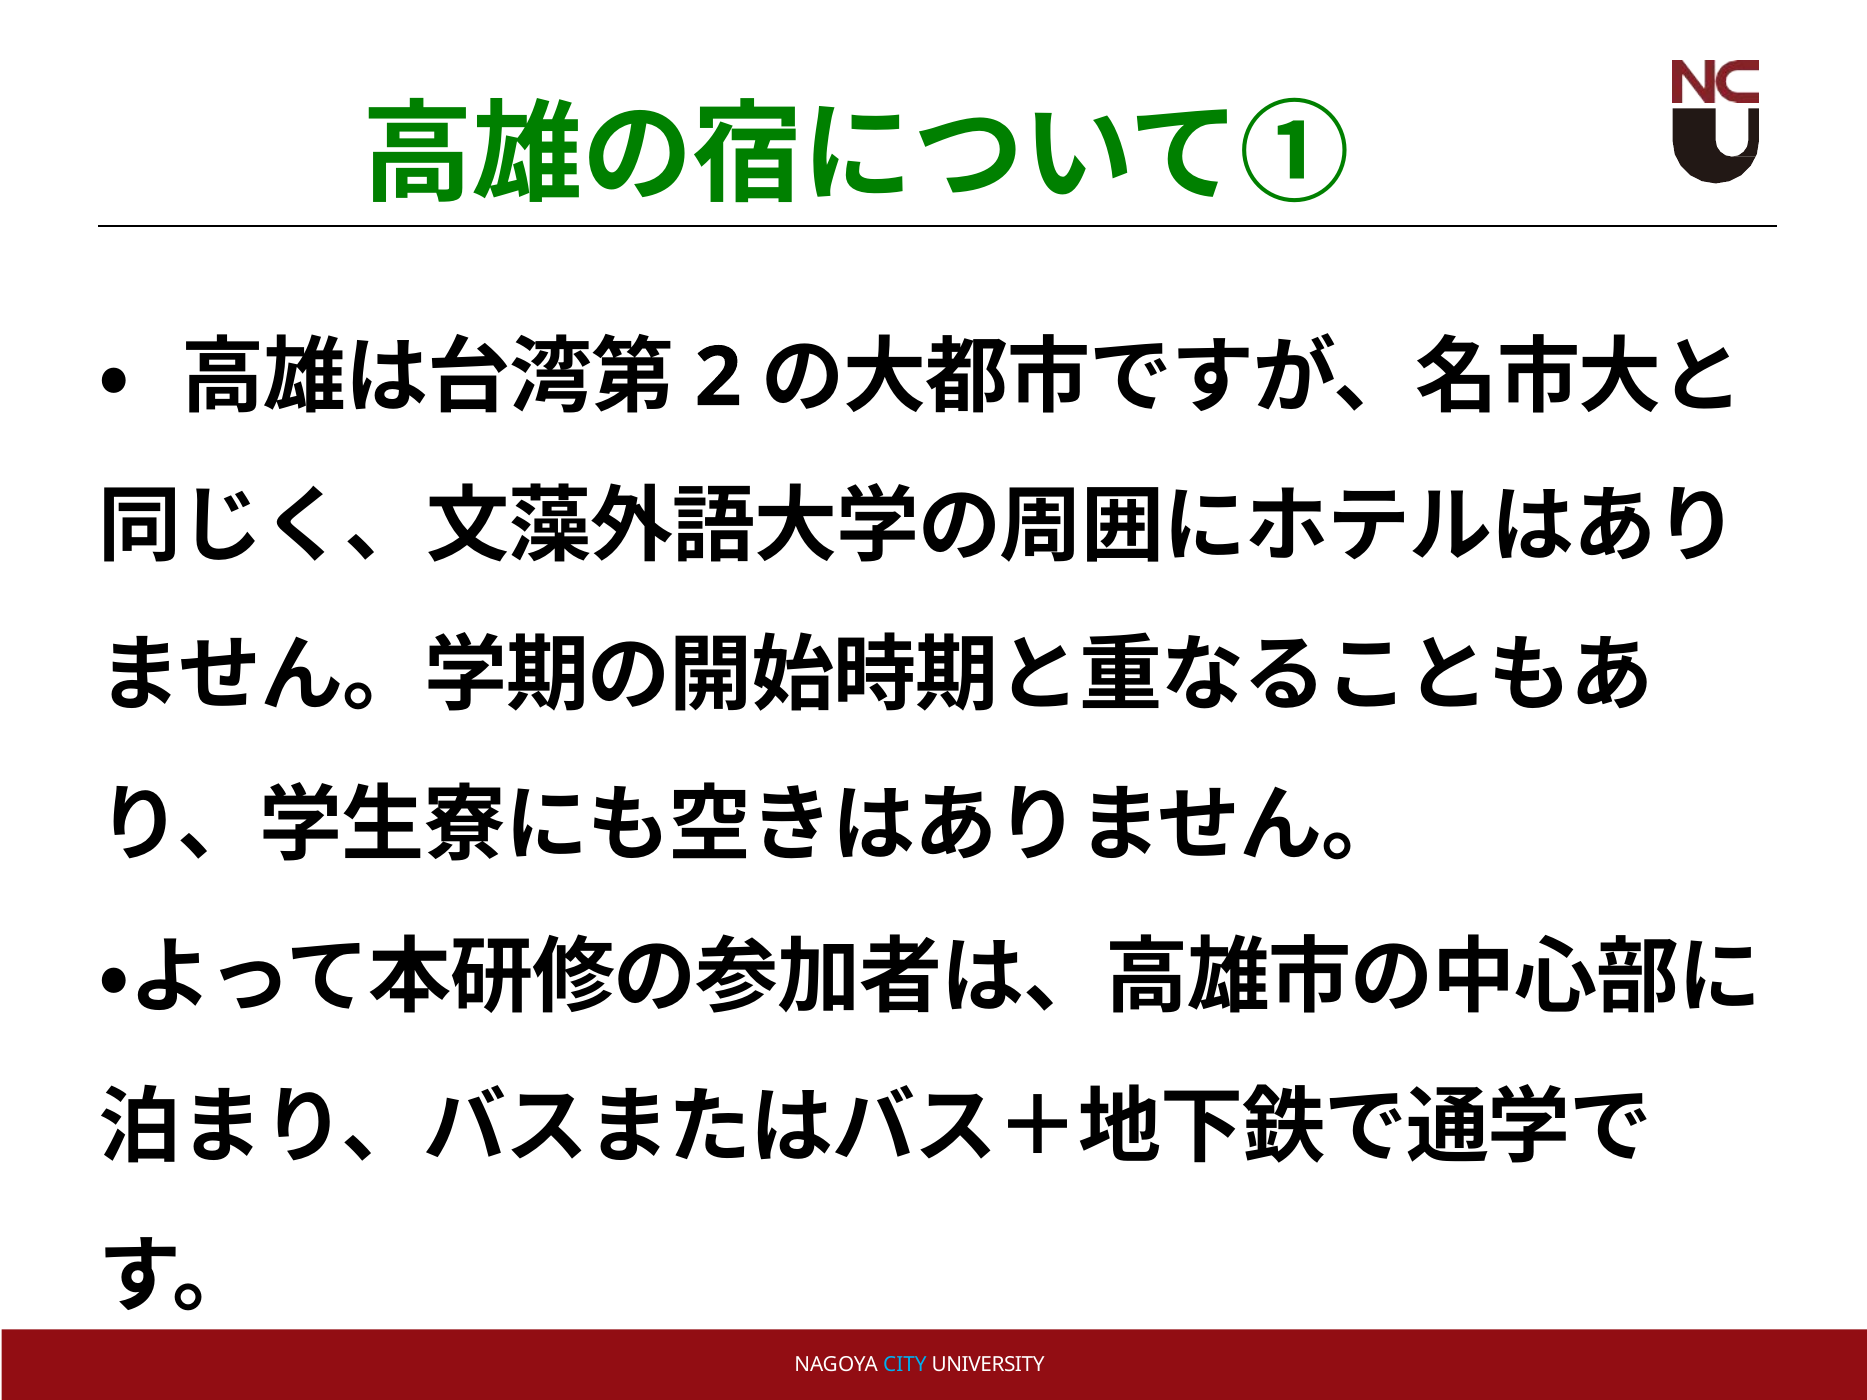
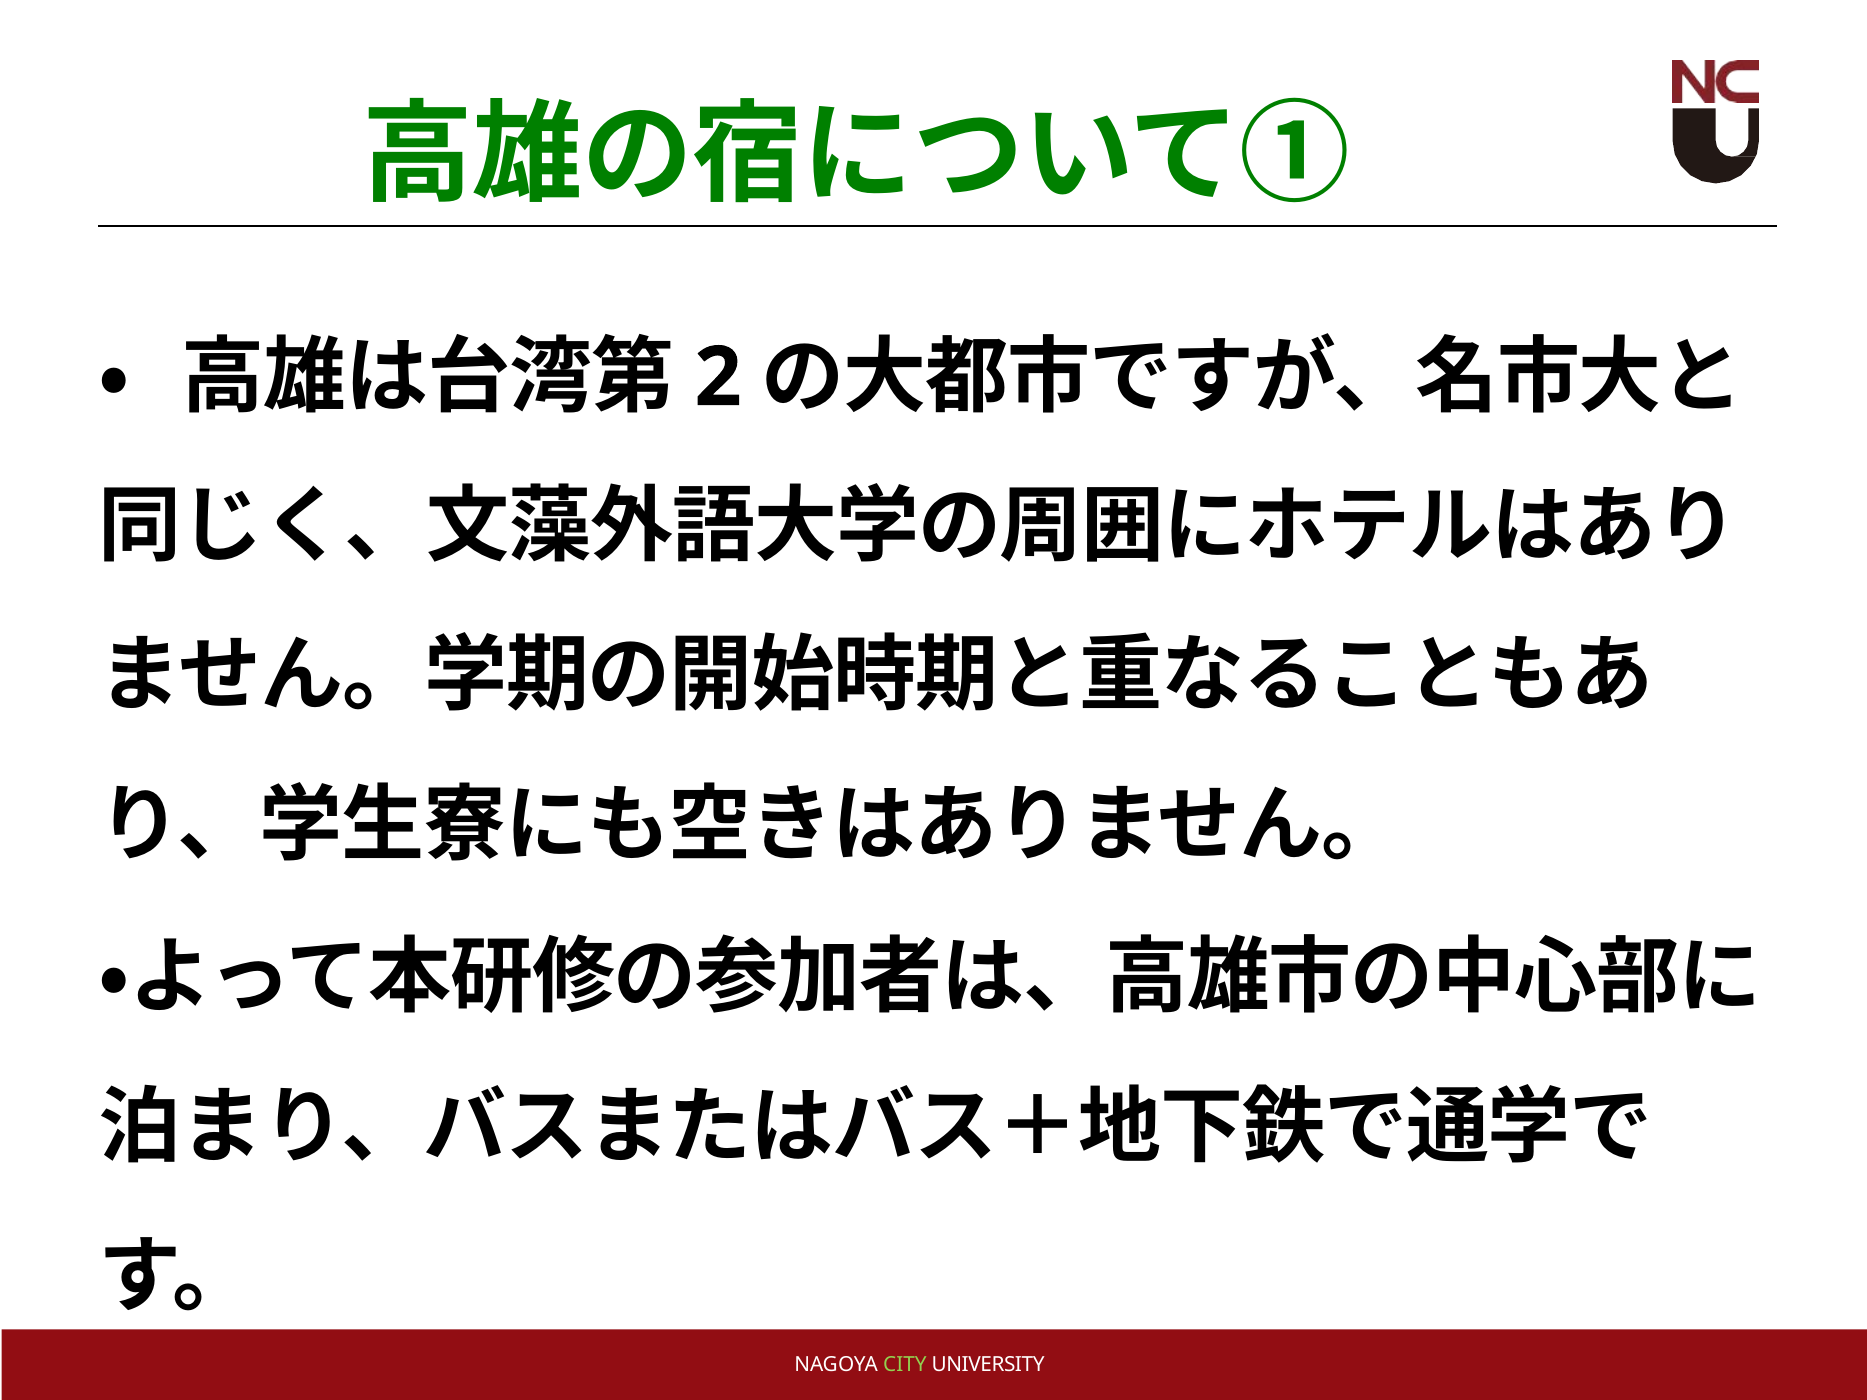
CITY colour: light blue -> light green (905, 1365)
